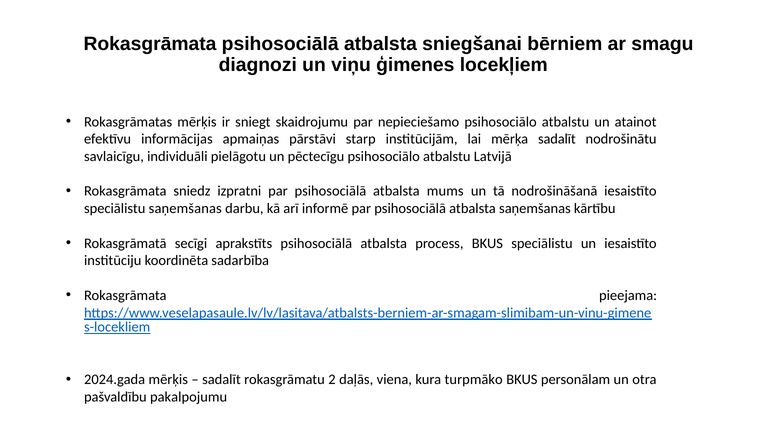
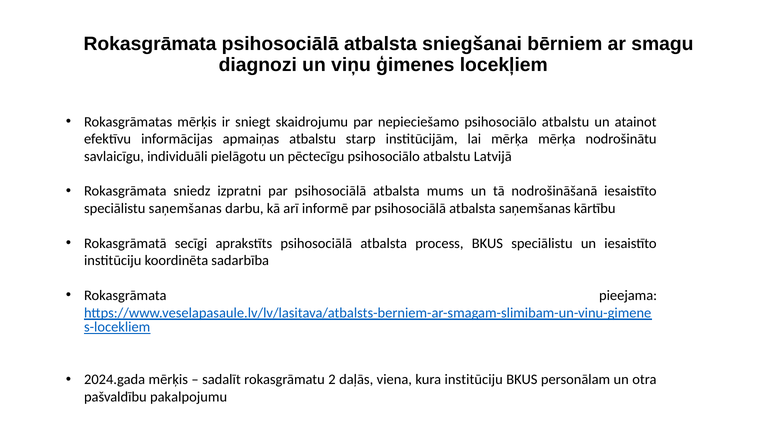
apmaiņas pārstāvi: pārstāvi -> atbalstu (313, 139)
mērķa sadalīt: sadalīt -> mērķa (557, 139)
kura turpmāko: turpmāko -> institūciju (474, 380)
